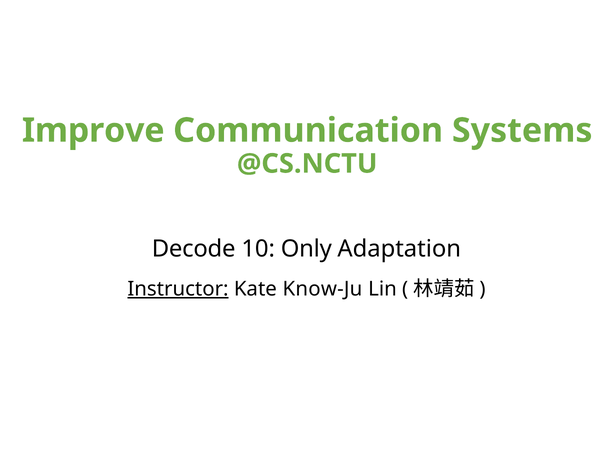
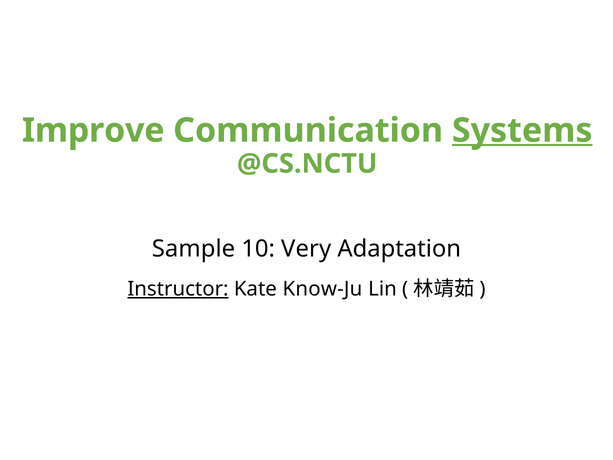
Systems underline: none -> present (522, 130)
Decode: Decode -> Sample (193, 249)
Only: Only -> Very (306, 249)
